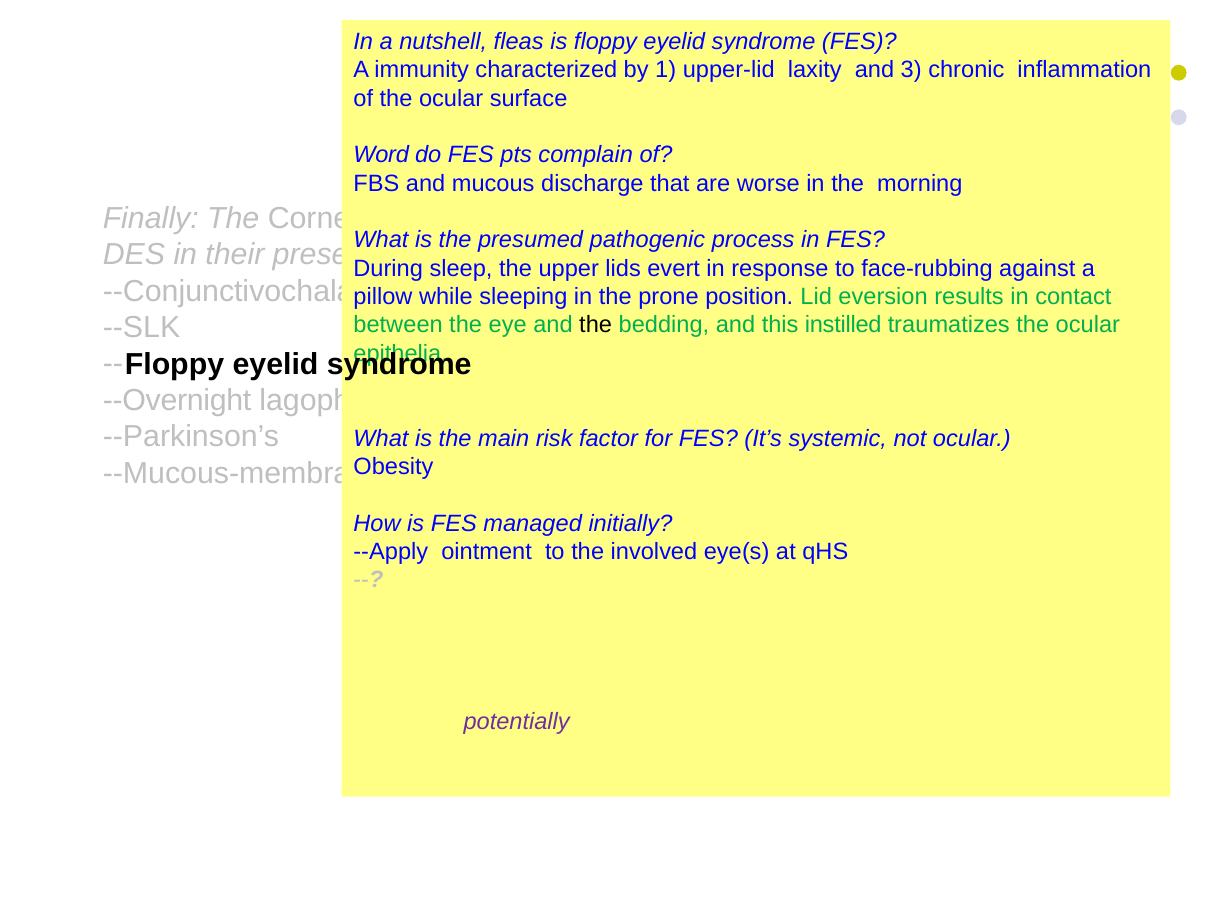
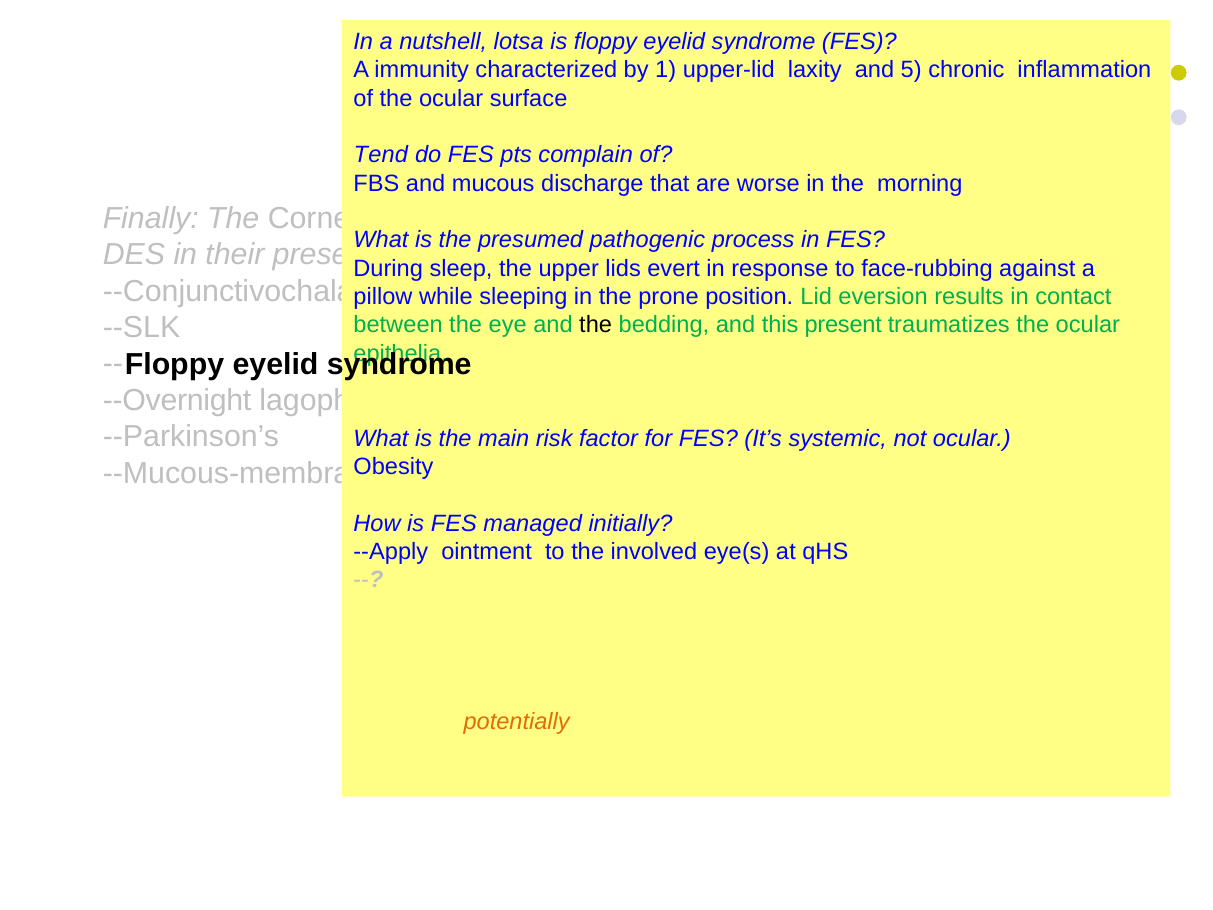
fleas: fleas -> lotsa (519, 42)
3: 3 -> 5 (911, 70)
Word: Word -> Tend (381, 155)
instilled: instilled -> present (843, 325)
potentially colour: purple -> orange (517, 721)
